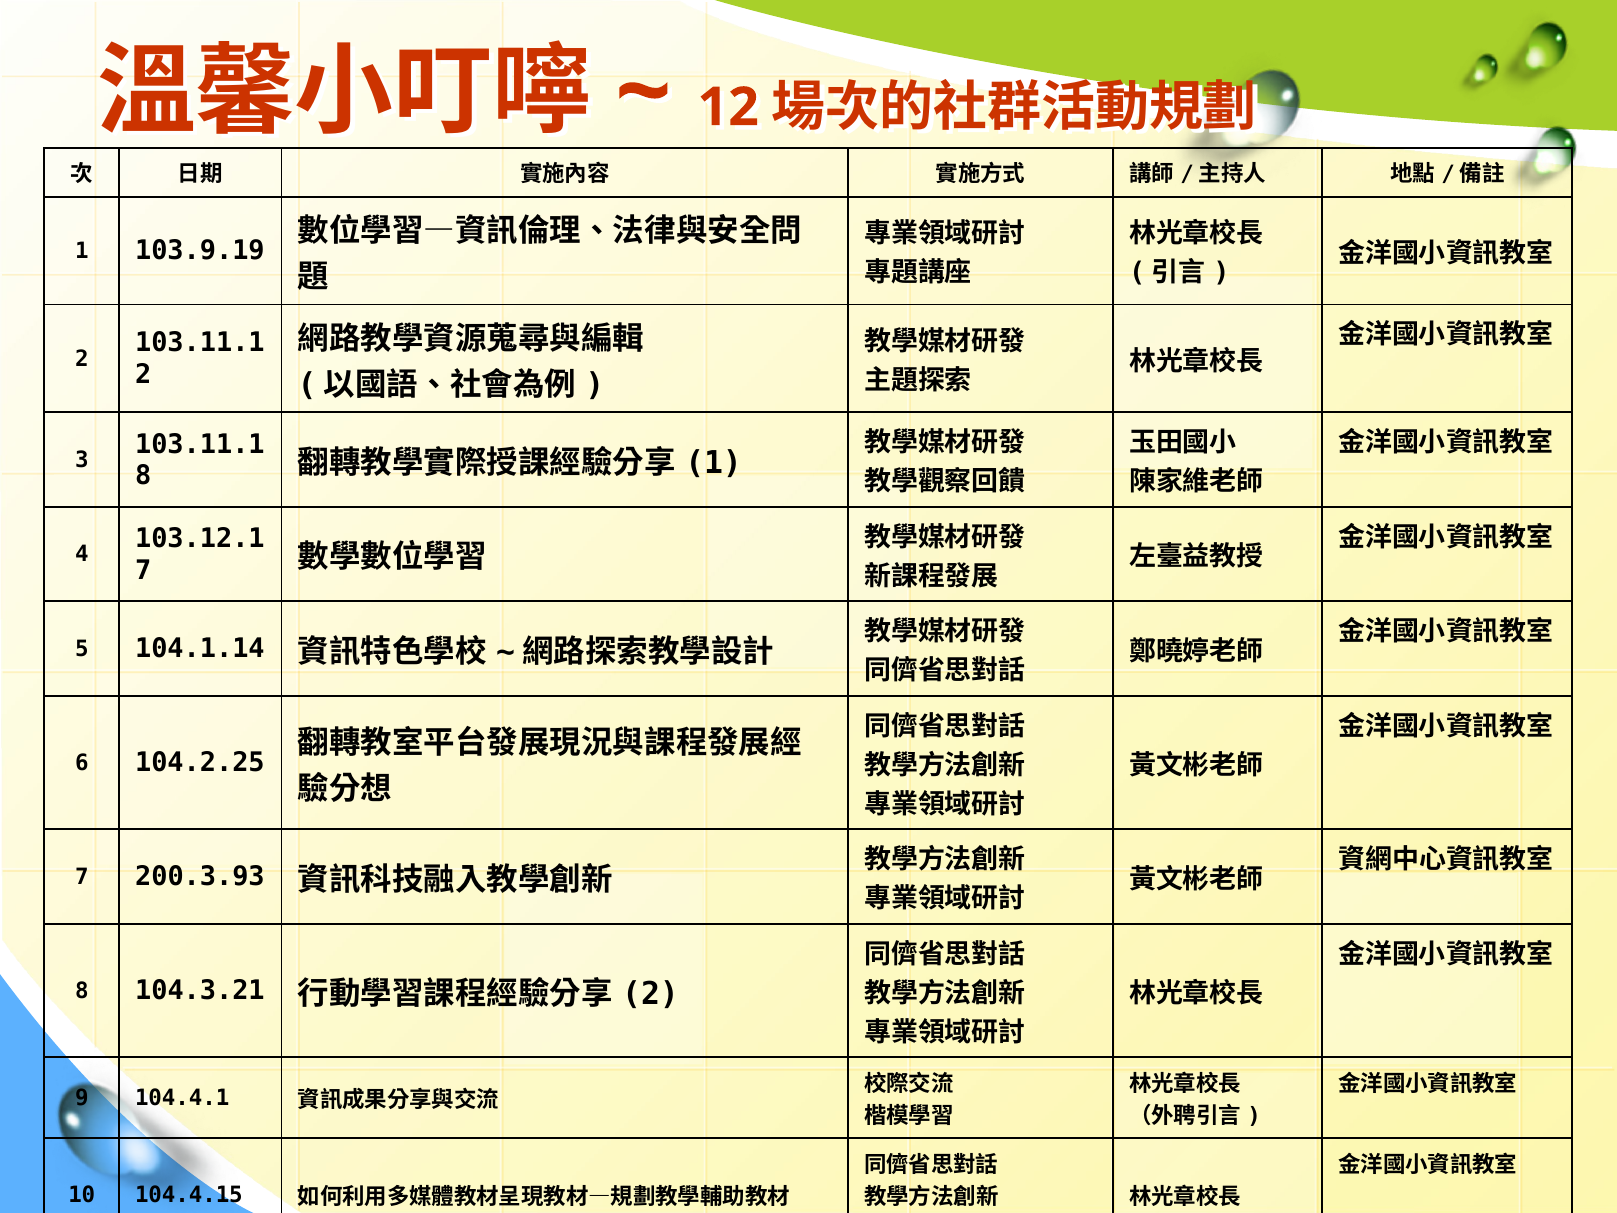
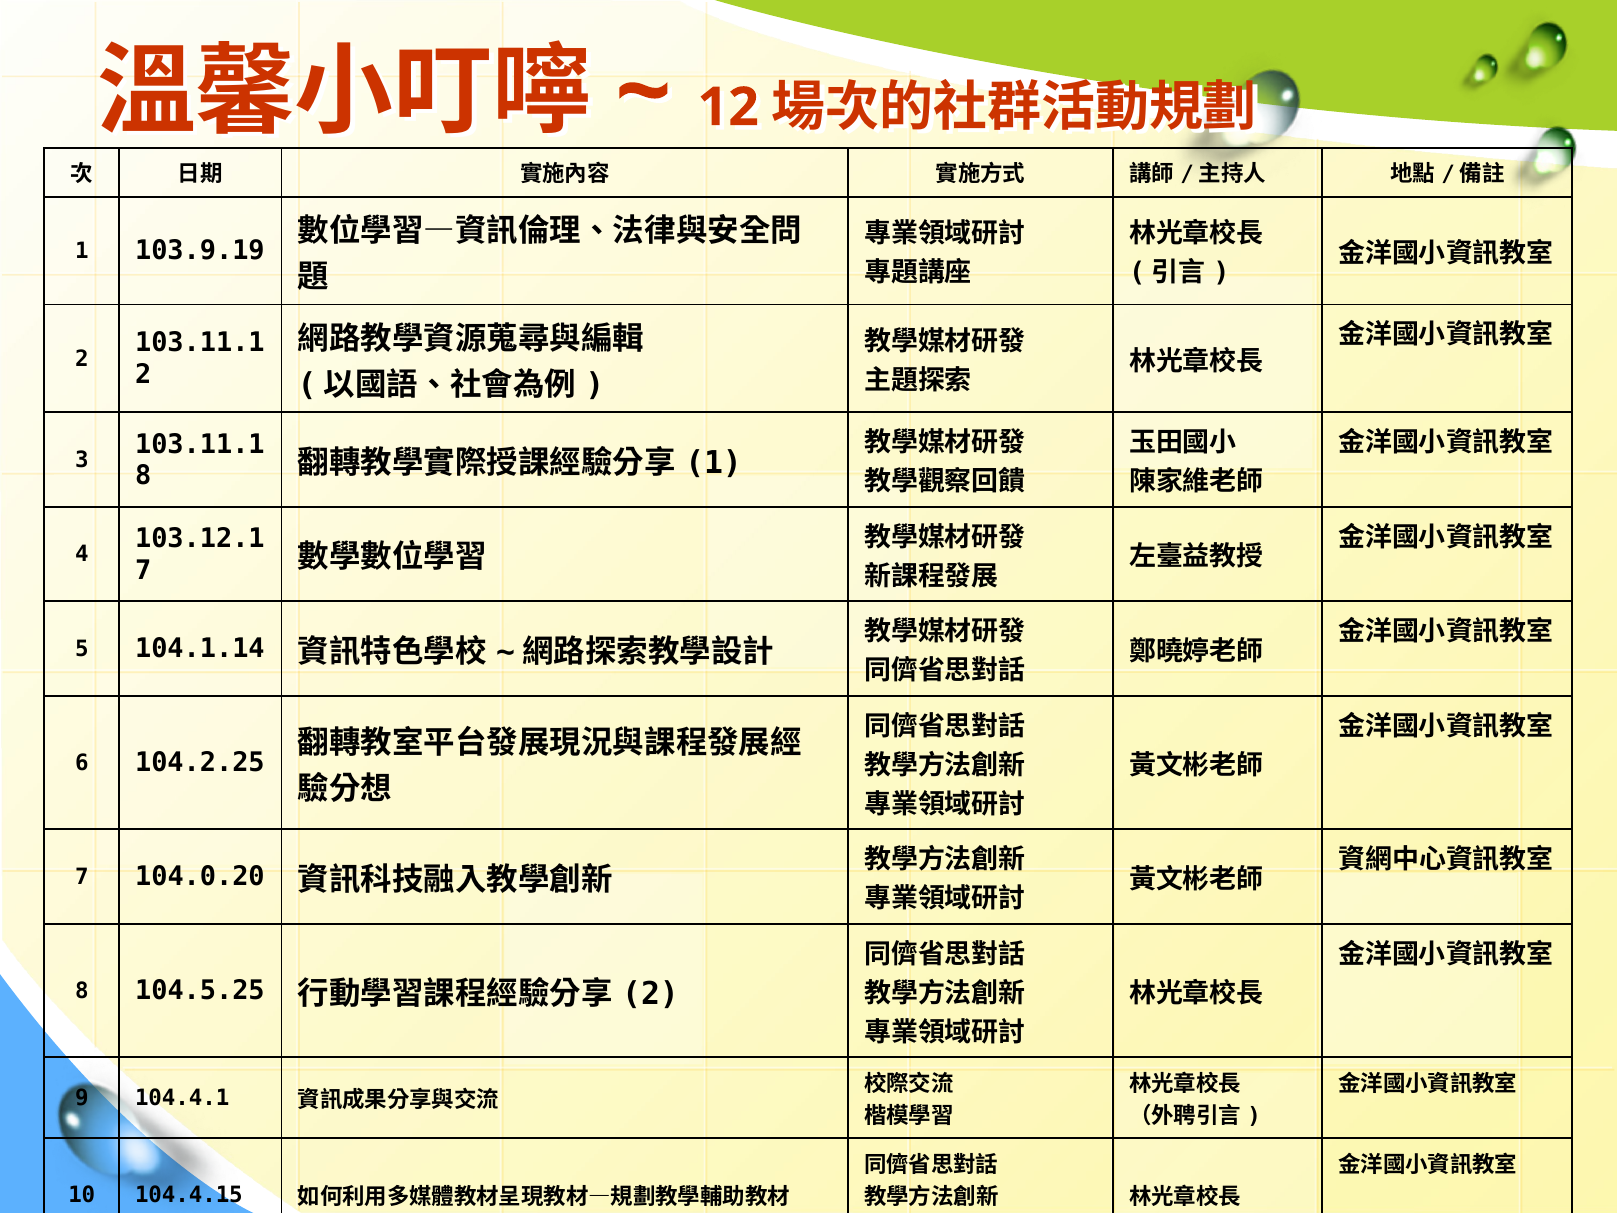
200.3.93: 200.3.93 -> 104.0.20 (200, 877)
104.3.21: 104.3.21 -> 104.5.25 (200, 991)
